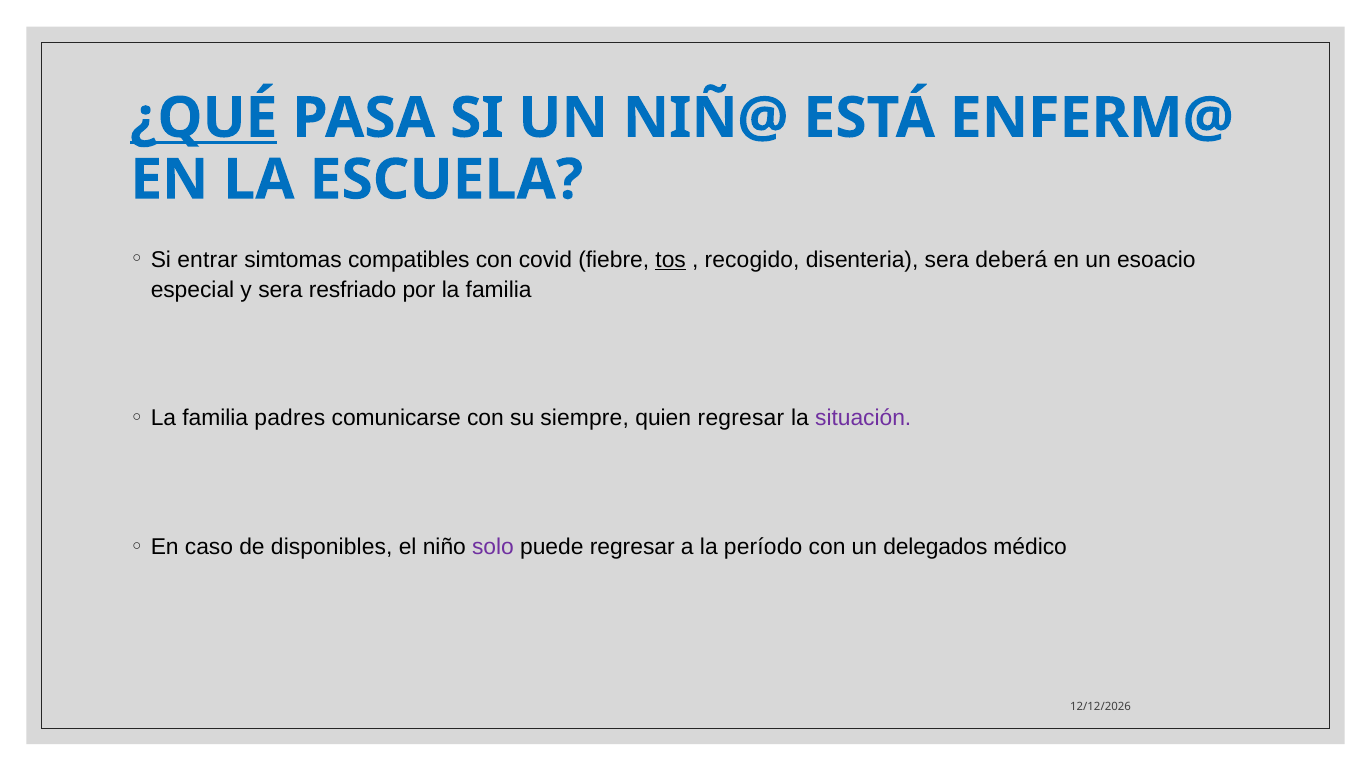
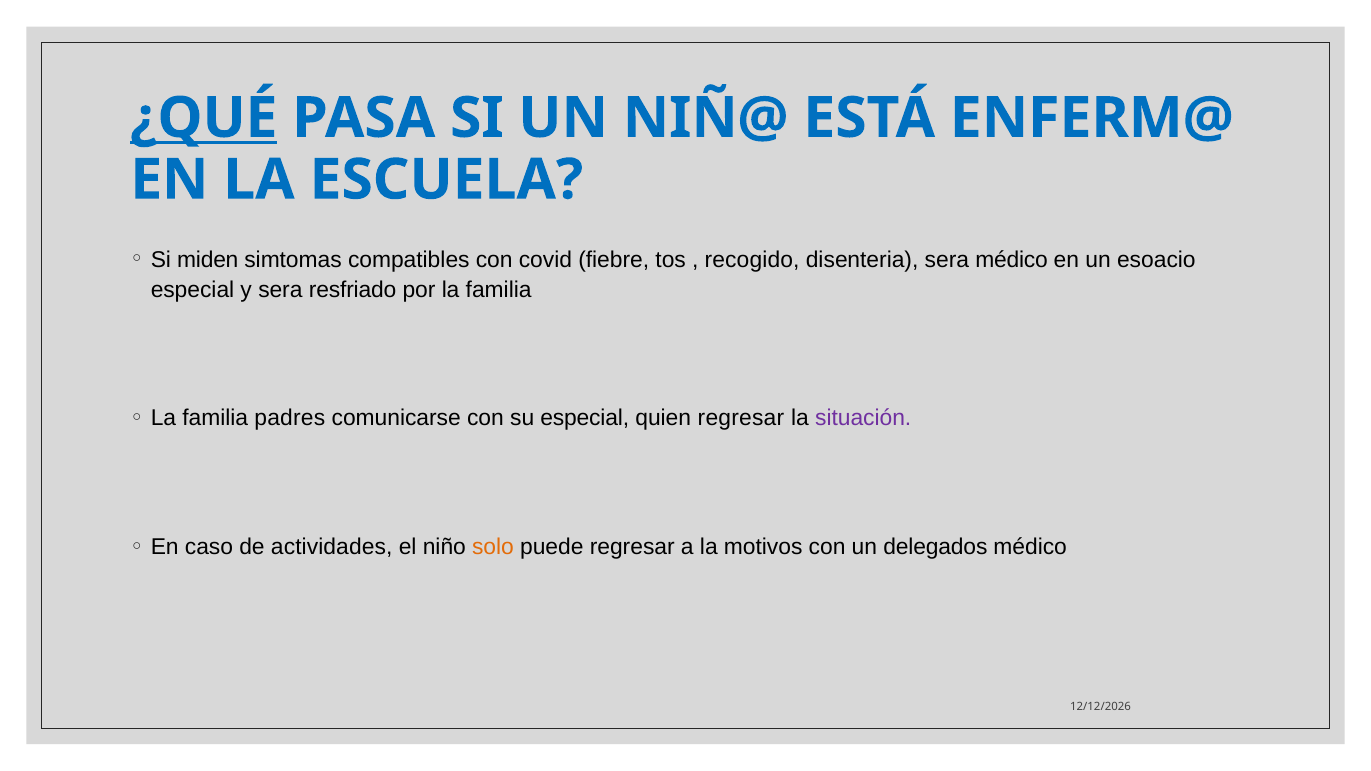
entrar: entrar -> miden (208, 260)
tos underline: present -> none (671, 260)
sera deberá: deberá -> médico (1012, 260)
su siempre: siempre -> especial (585, 419)
disponibles: disponibles -> actividades (332, 547)
solo colour: purple -> orange (493, 547)
período: período -> motivos (763, 547)
